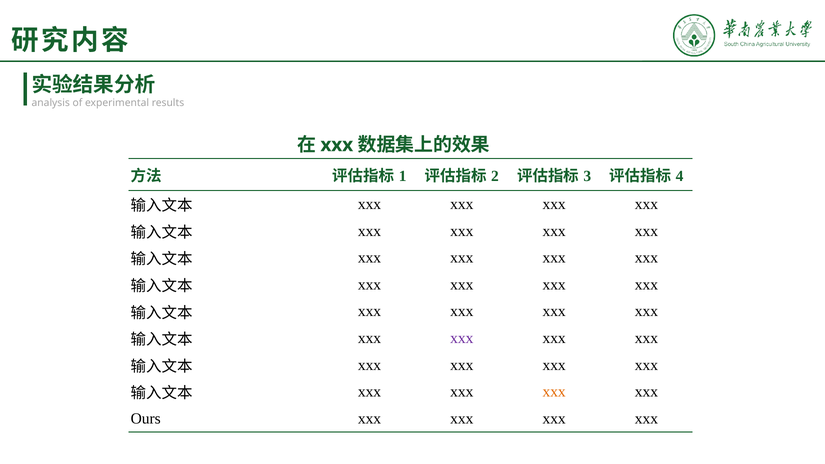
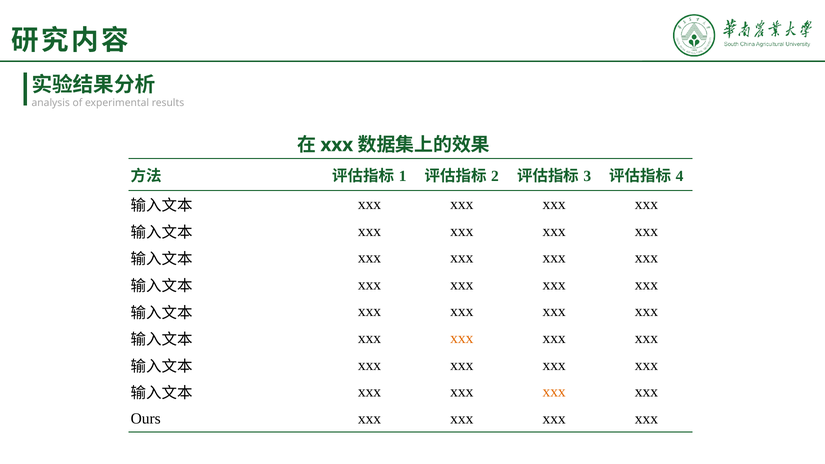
xxx colour: purple -> orange (462, 338)
